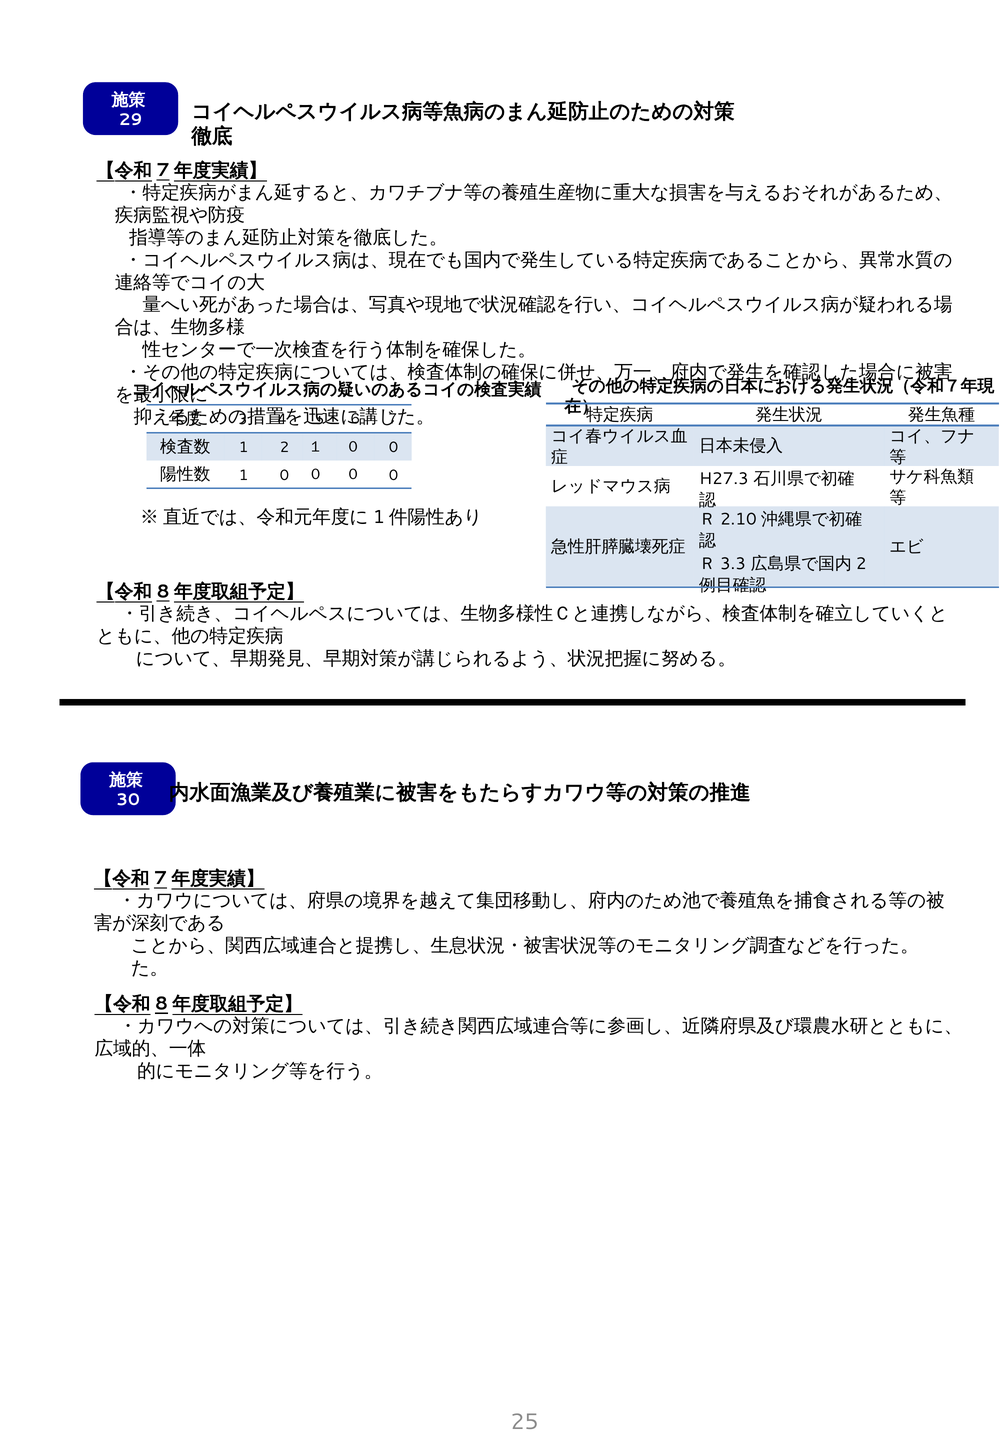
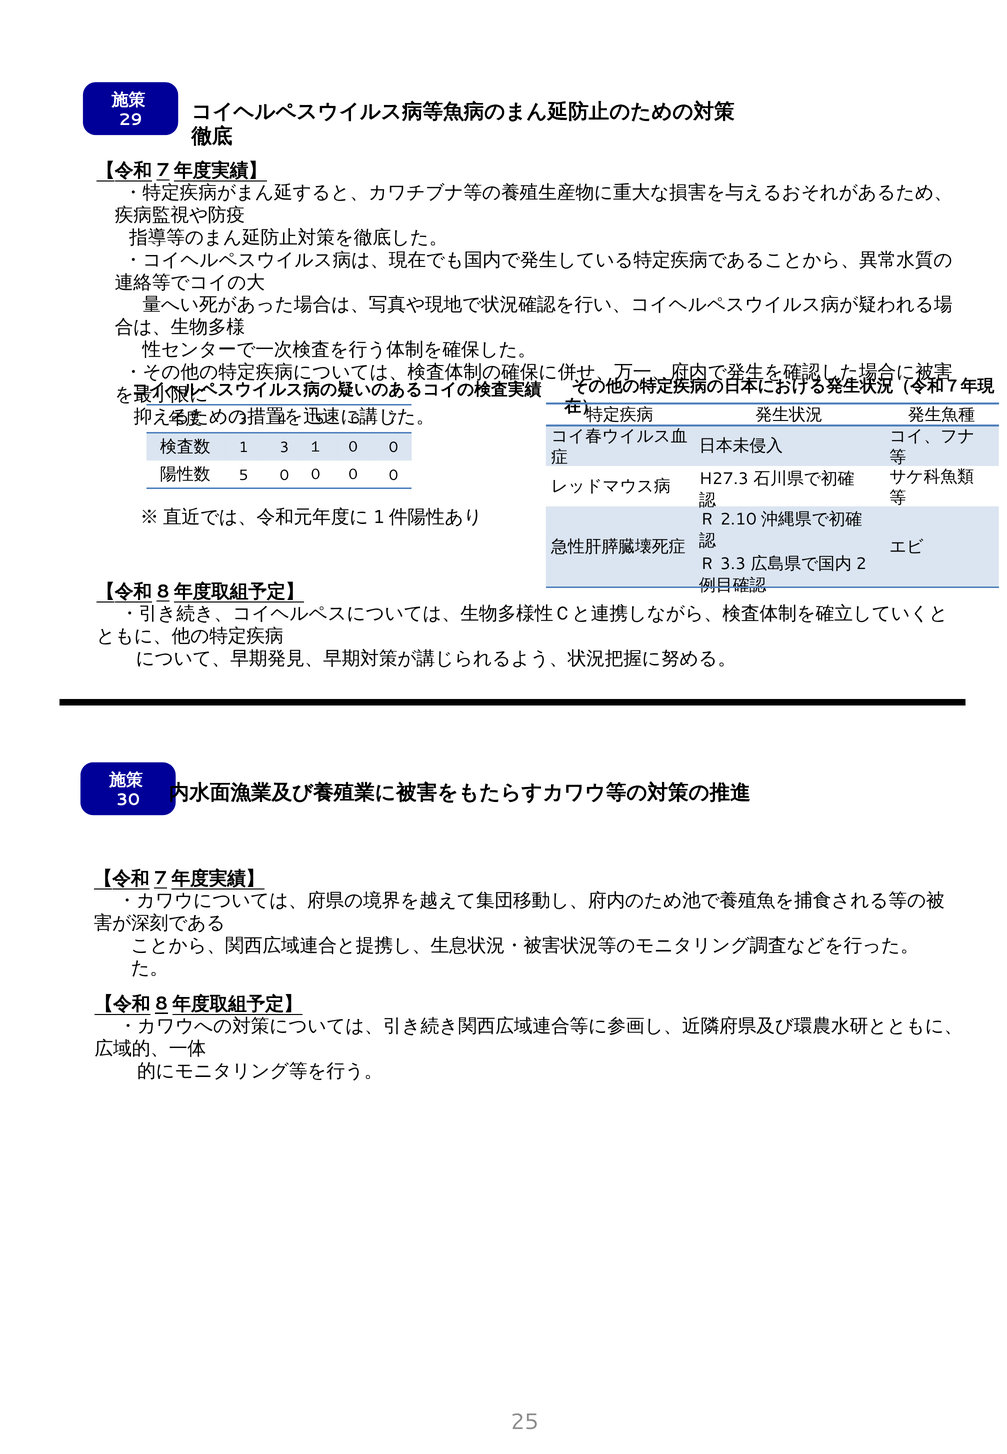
1 2: 2 -> 3 (284, 448)
1: 1 -> 5 (243, 475)
